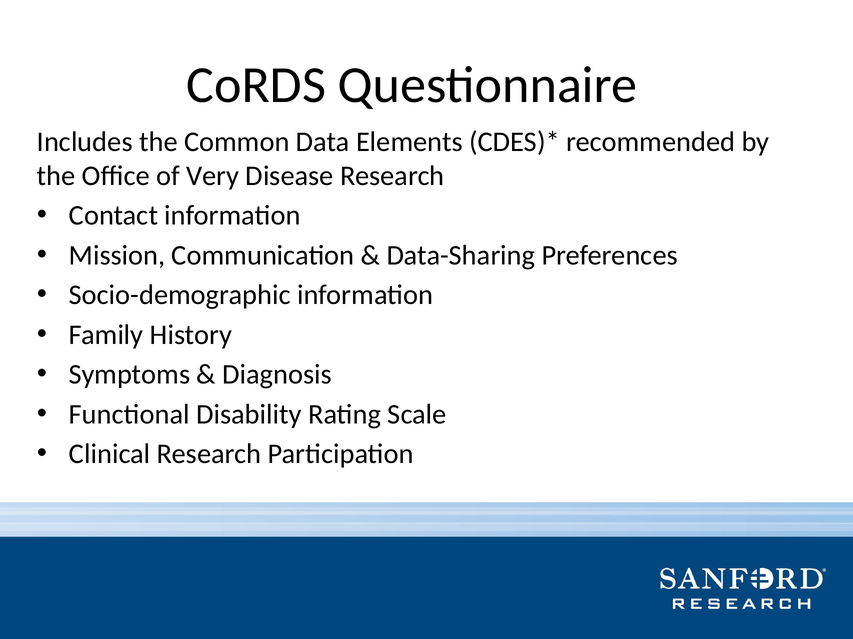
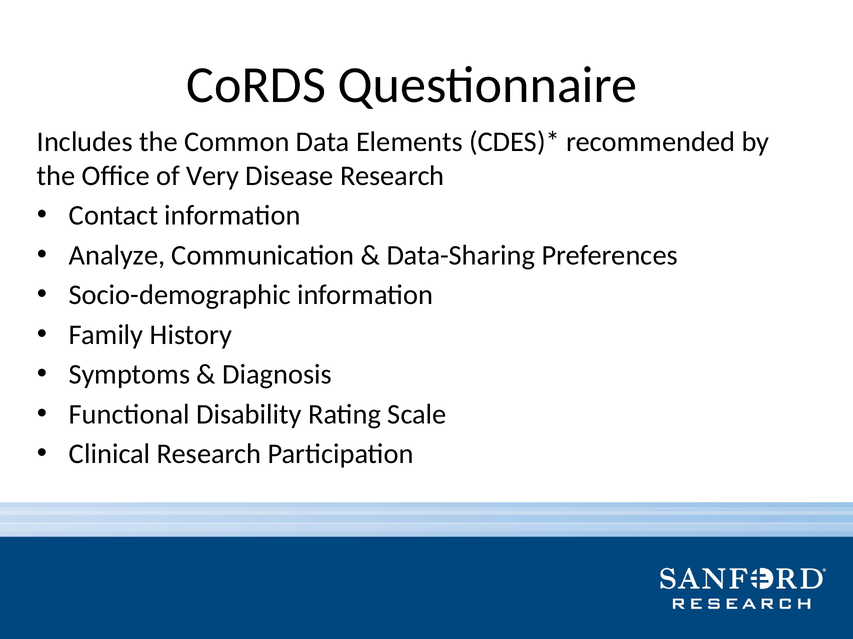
Mission: Mission -> Analyze (117, 256)
